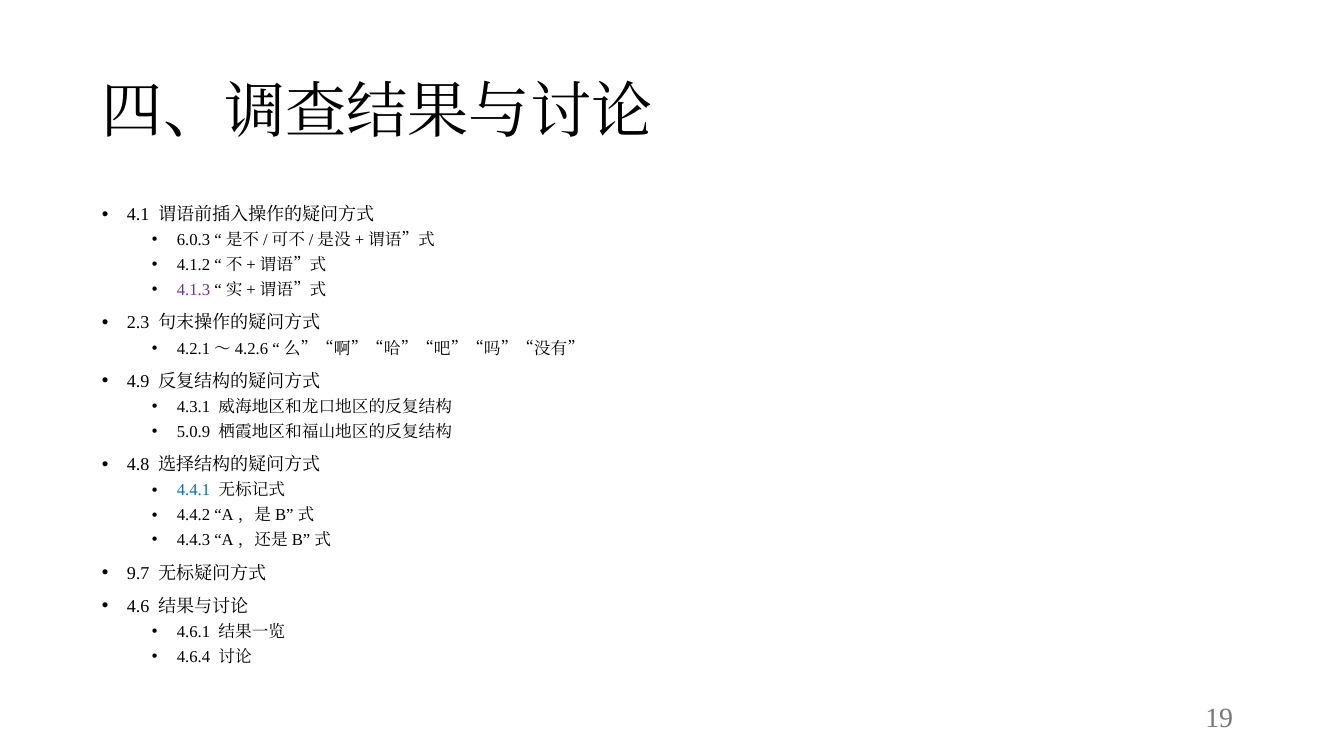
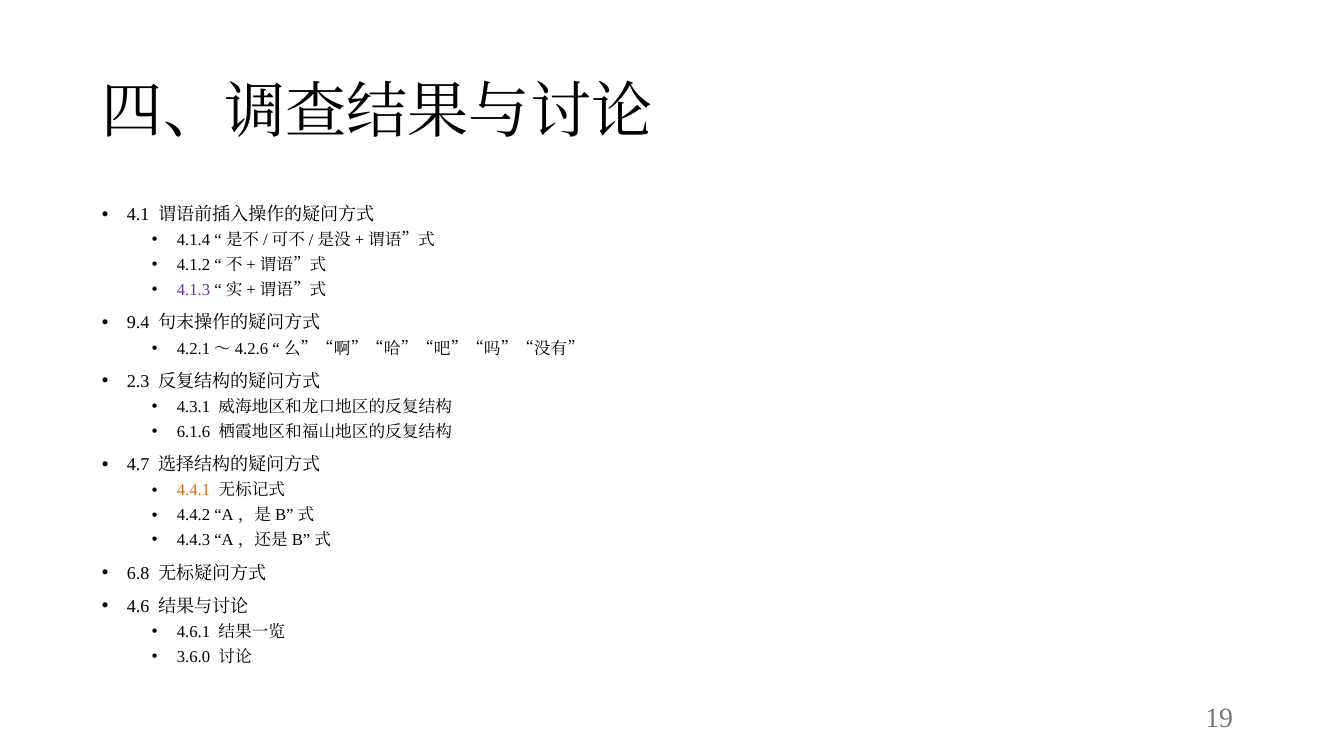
6.0.3: 6.0.3 -> 4.1.4 (194, 240)
2.3: 2.3 -> 9.4 (138, 323)
4.9: 4.9 -> 2.3 (138, 381)
5.0.9: 5.0.9 -> 6.1.6 (194, 432)
4.8: 4.8 -> 4.7 (138, 465)
4.4.1 colour: blue -> orange (194, 490)
9.7: 9.7 -> 6.8 (138, 573)
4.6.4: 4.6.4 -> 3.6.0 (194, 657)
